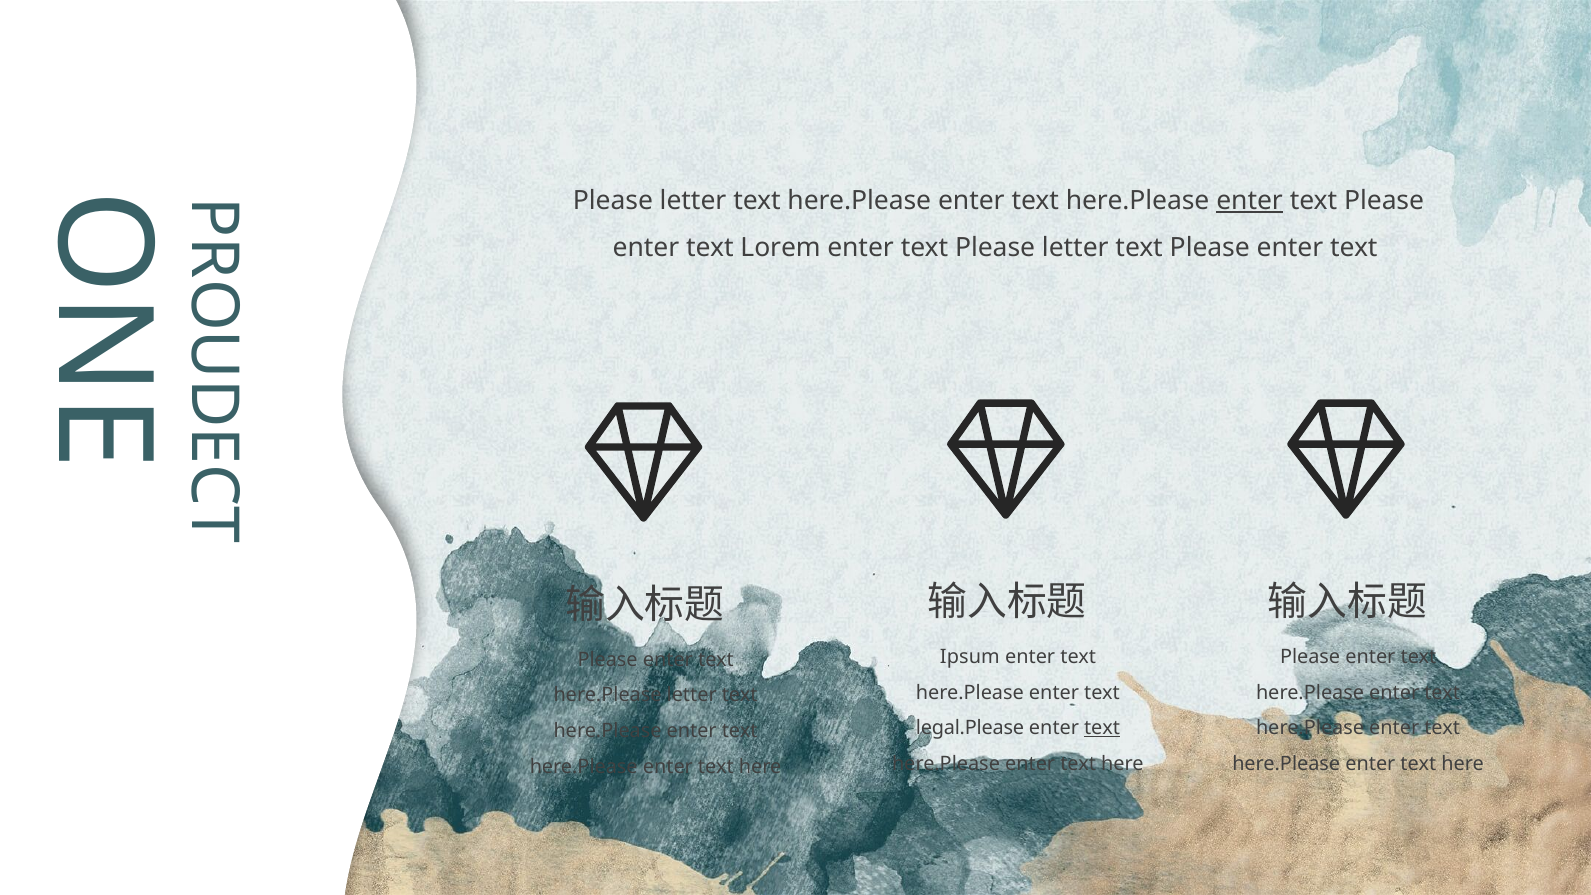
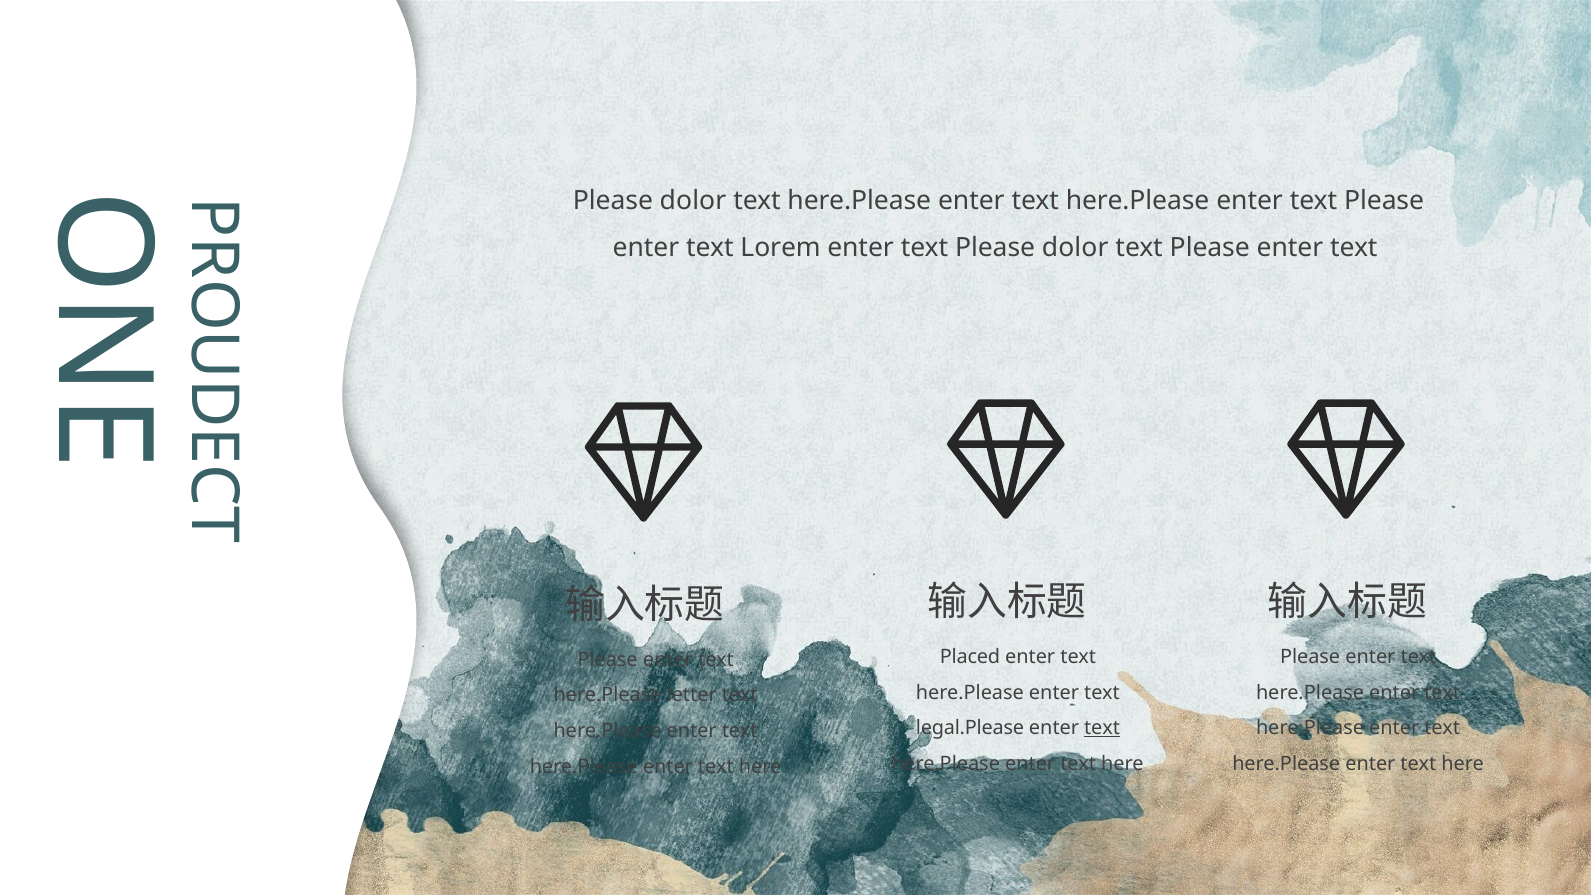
letter: letter -> dolor (693, 200)
enter underline: present -> none (1250, 200)
text Please letter: letter -> dolor (1075, 248)
Ipsum: Ipsum -> Placed (970, 657)
